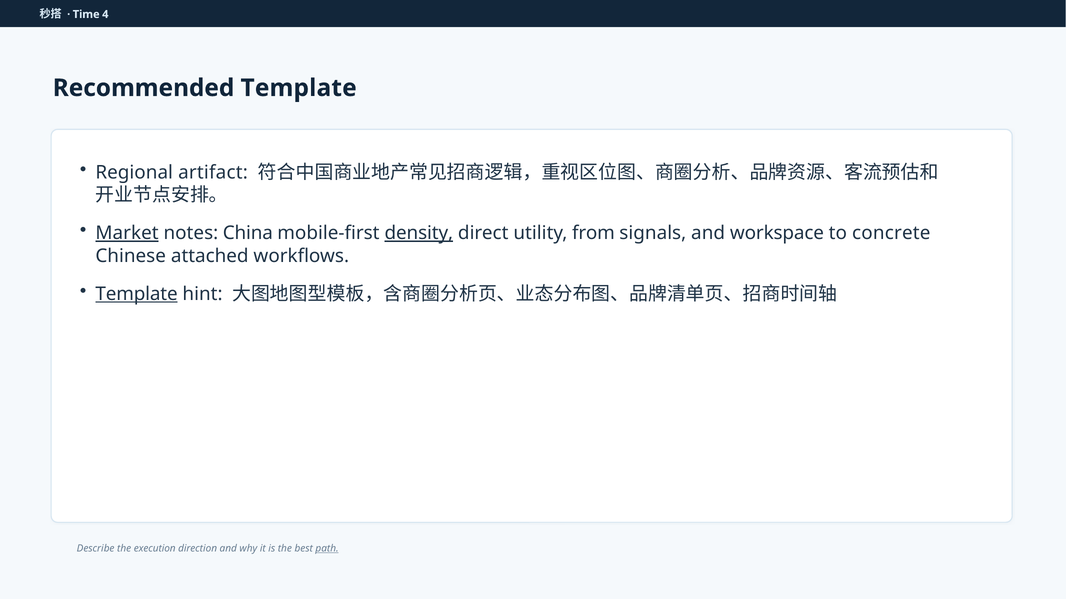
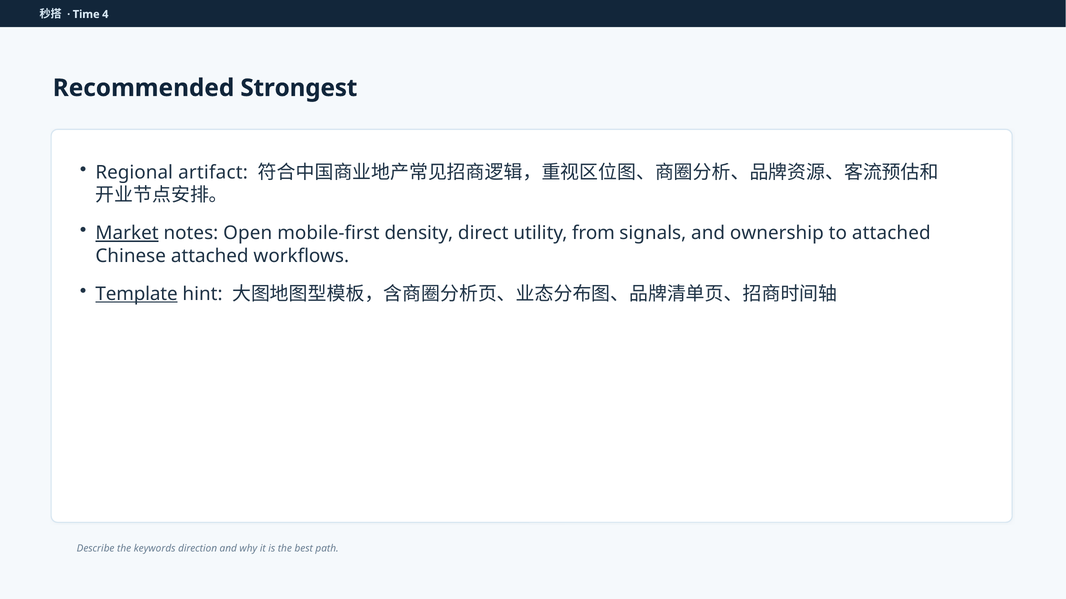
Recommended Template: Template -> Strongest (299, 88)
China: China -> Open (248, 233)
density underline: present -> none (419, 233)
workspace: workspace -> ownership (777, 233)
to concrete: concrete -> attached (891, 233)
execution: execution -> keywords (155, 549)
path underline: present -> none (327, 549)
